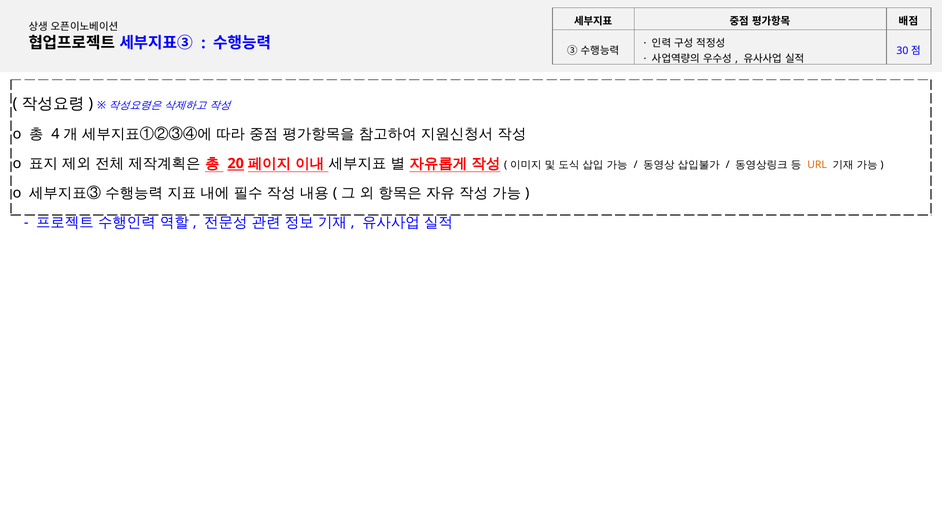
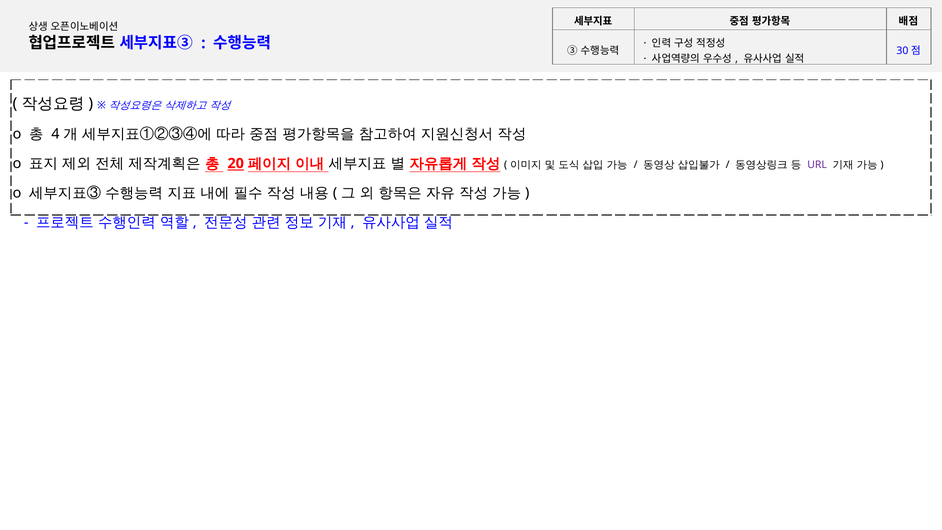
URL colour: orange -> purple (817, 165)
